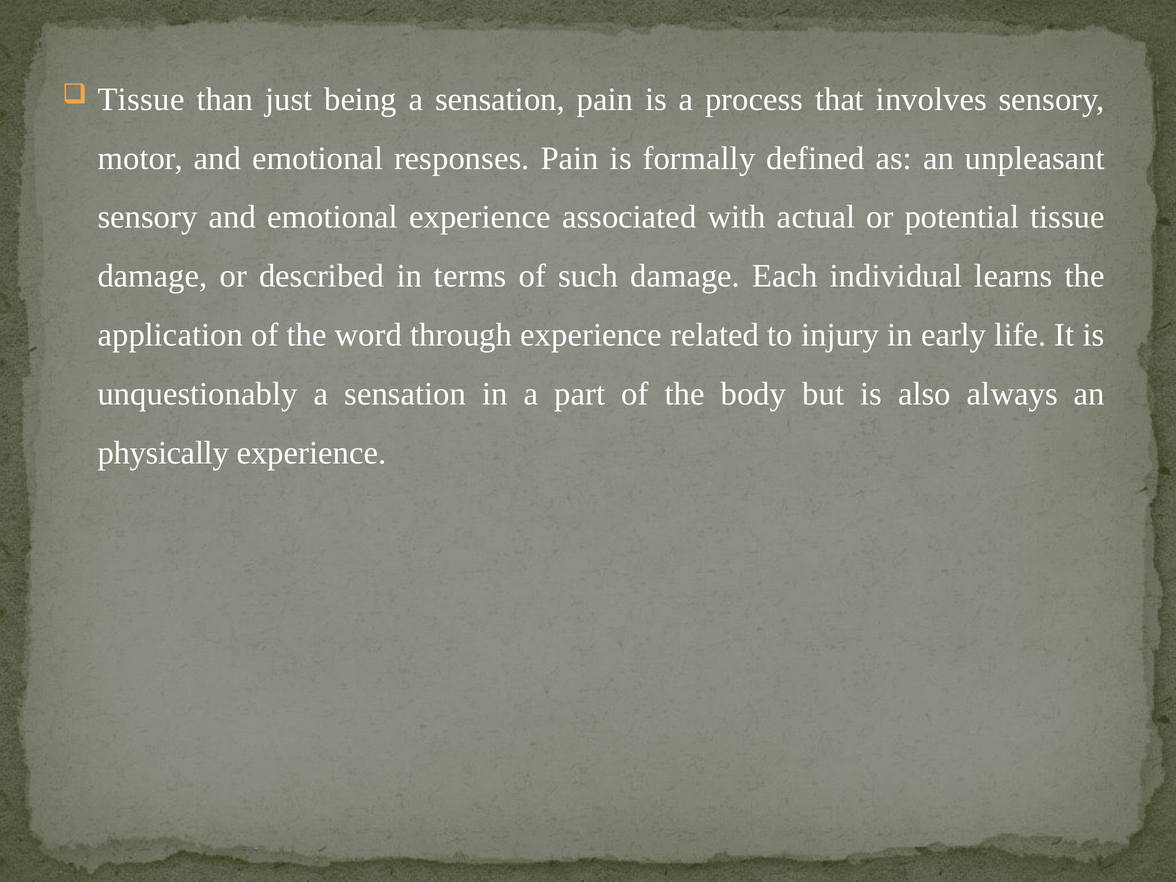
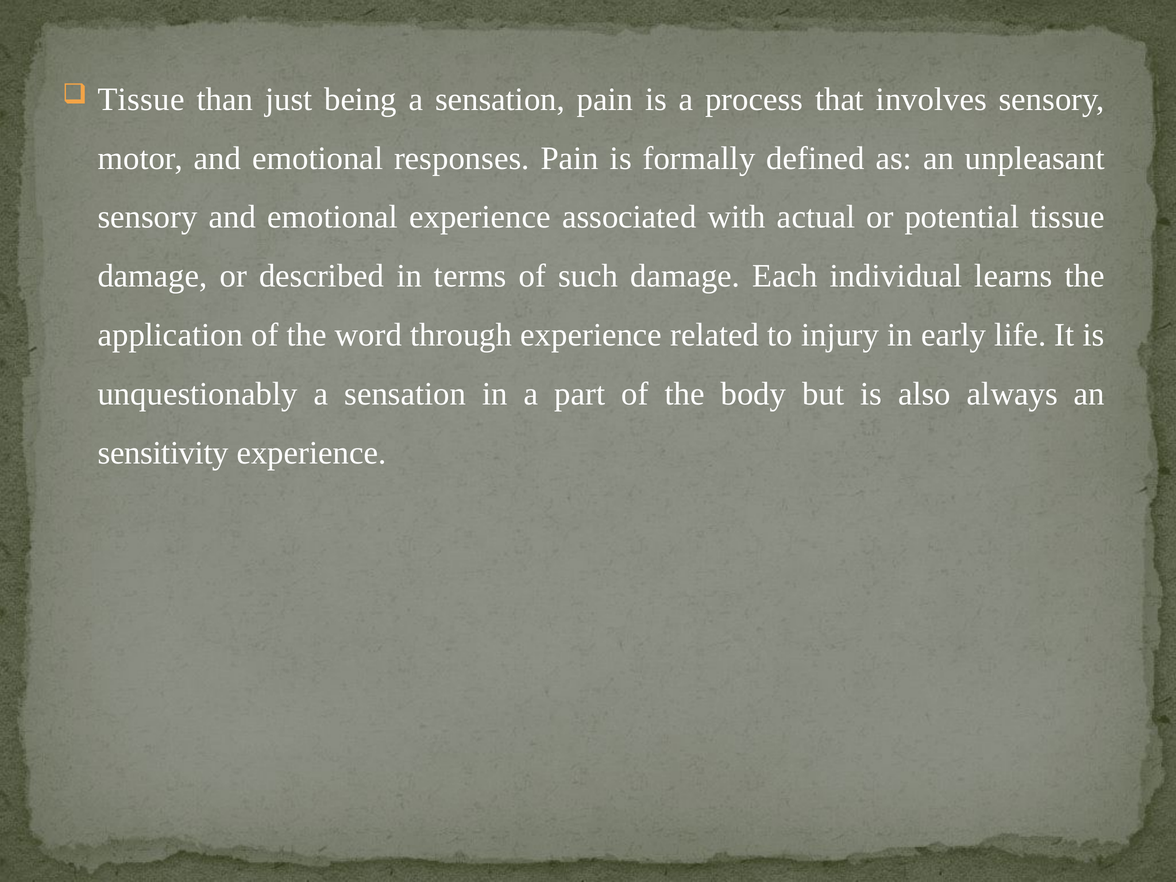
physically: physically -> sensitivity (163, 453)
